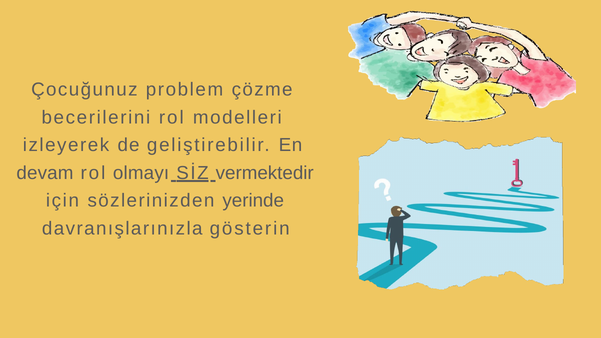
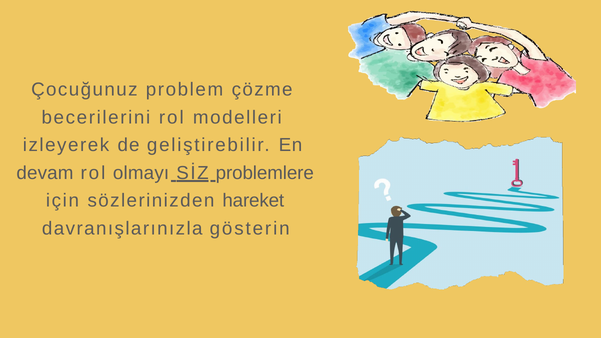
vermektedir: vermektedir -> problemlere (265, 173)
yerinde: yerinde -> hareket (253, 201)
